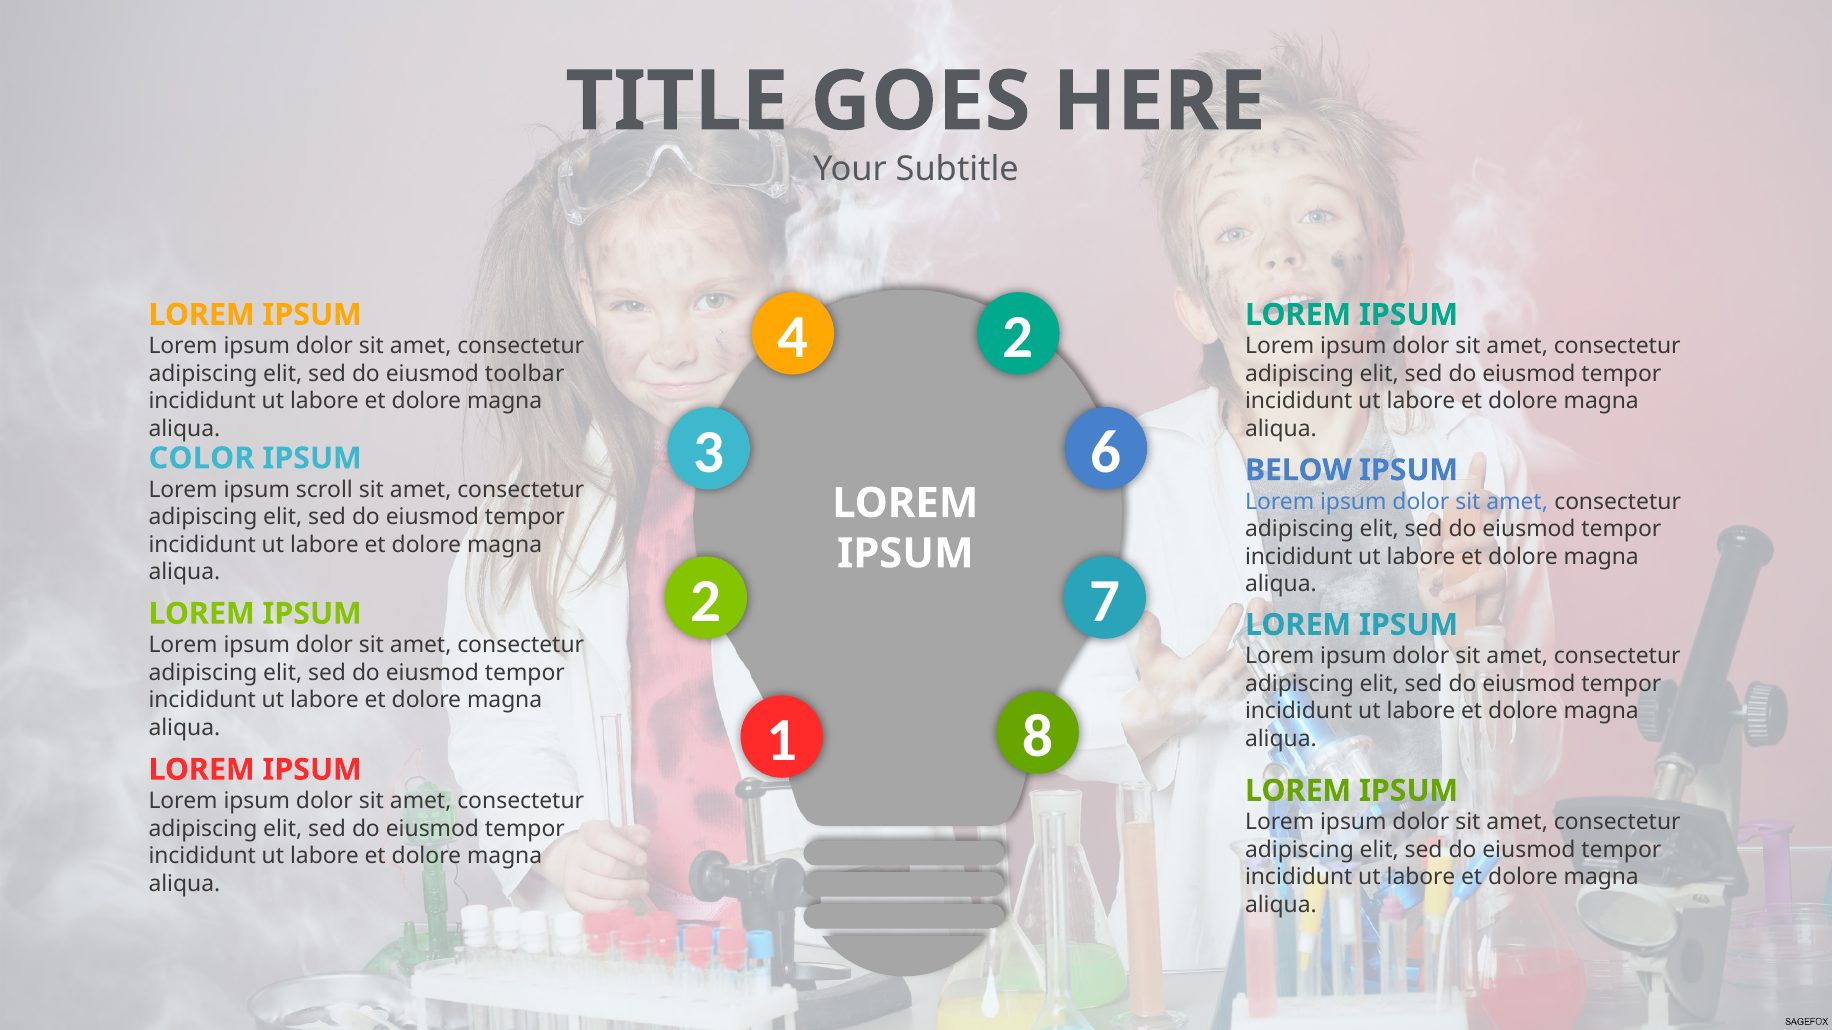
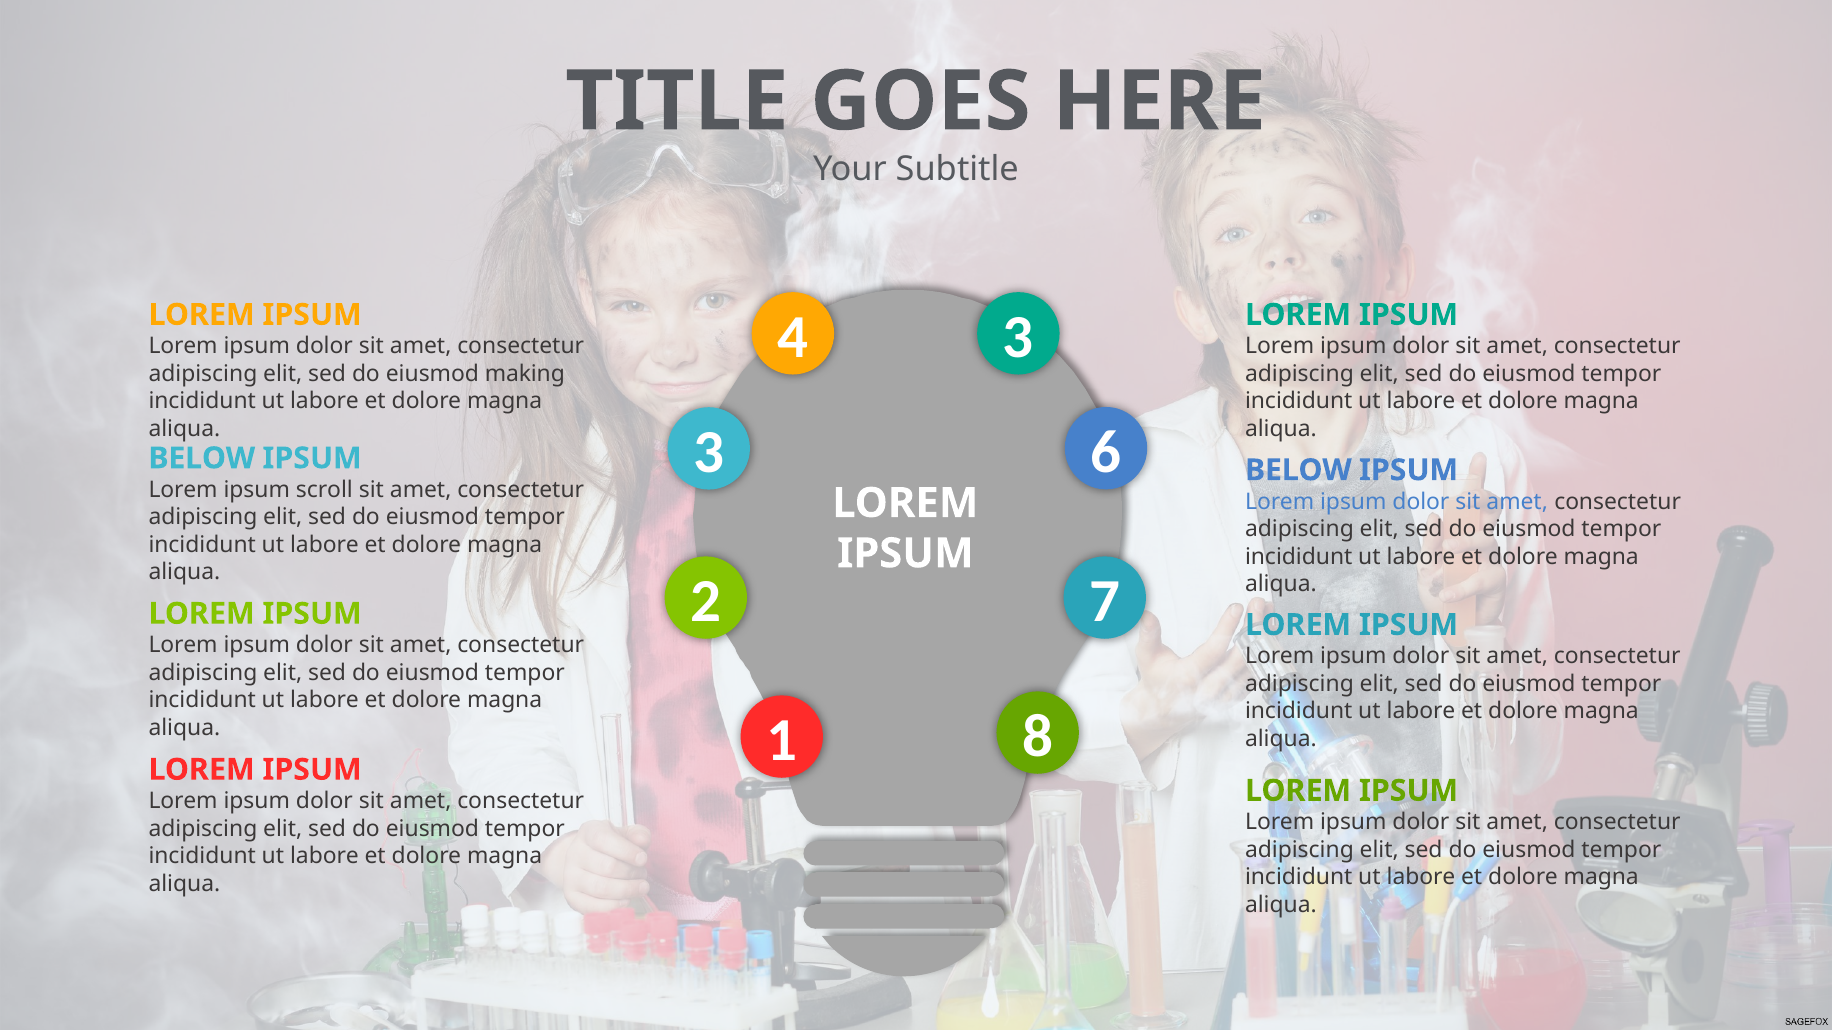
4 2: 2 -> 3 (1018, 338)
toolbar: toolbar -> making (525, 374)
COLOR: COLOR -> BELOW (202, 458)
